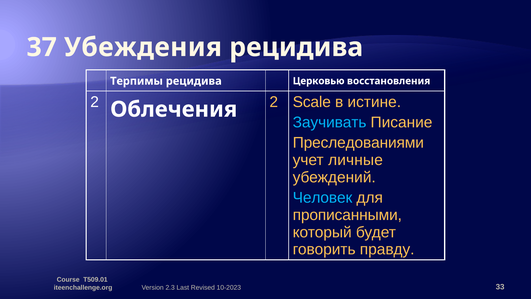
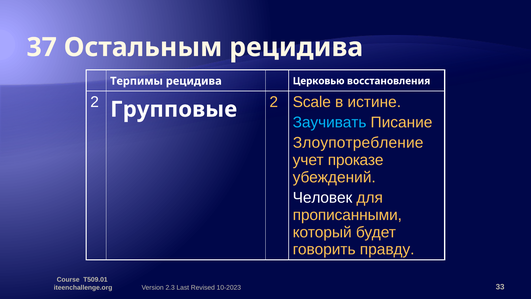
Убеждения: Убеждения -> Остальным (143, 47)
Облечения: Облечения -> Групповые (174, 109)
Преследованиями: Преследованиями -> Злоупотребление (358, 143)
личные: личные -> проказе (356, 160)
Человек colour: light blue -> white (323, 197)
